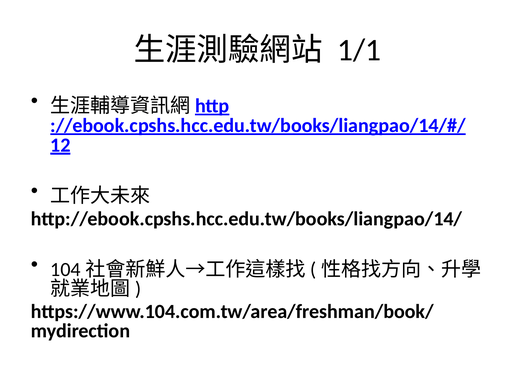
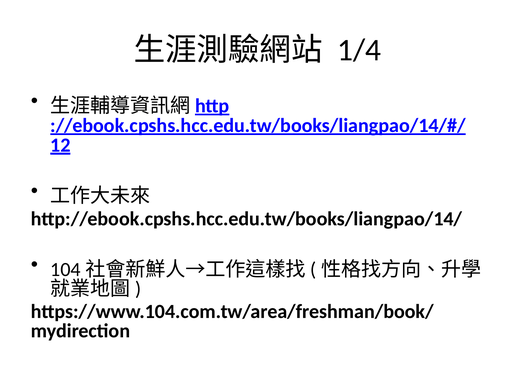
1/1: 1/1 -> 1/4 (359, 50)
